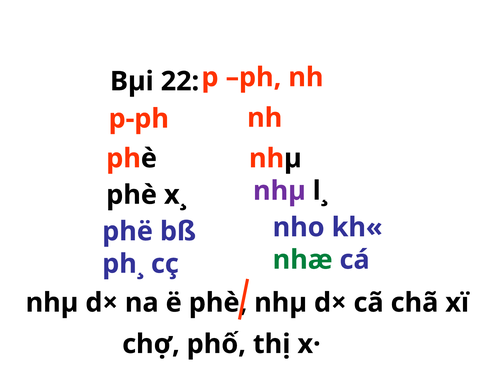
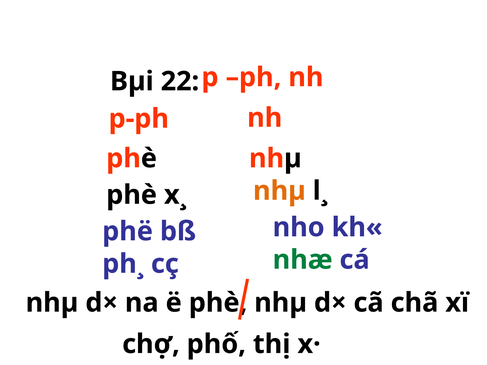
nhµ colour: purple -> orange (279, 191)
